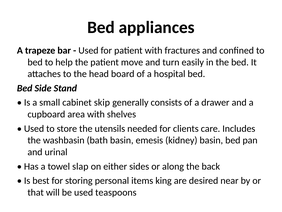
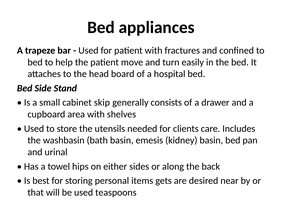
slap: slap -> hips (80, 166)
king: king -> gets (164, 180)
